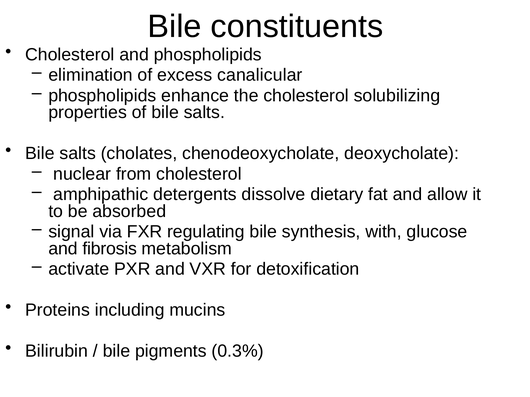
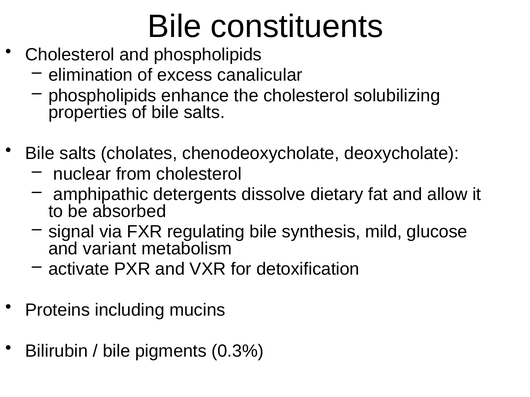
with: with -> mild (384, 232)
fibrosis: fibrosis -> variant (110, 249)
